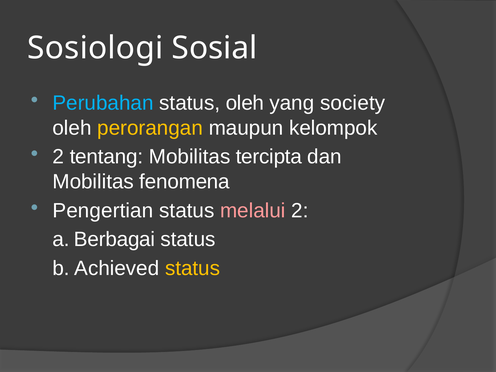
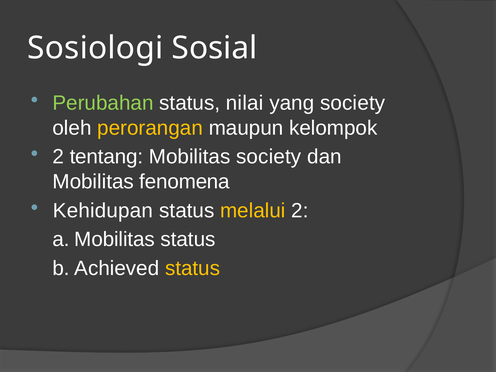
Perubahan colour: light blue -> light green (103, 103)
status oleh: oleh -> nilai (245, 103)
Mobilitas tercipta: tercipta -> society (269, 157)
Pengertian: Pengertian -> Kehidupan (103, 211)
melalui colour: pink -> yellow (253, 211)
a Berbagai: Berbagai -> Mobilitas (115, 240)
